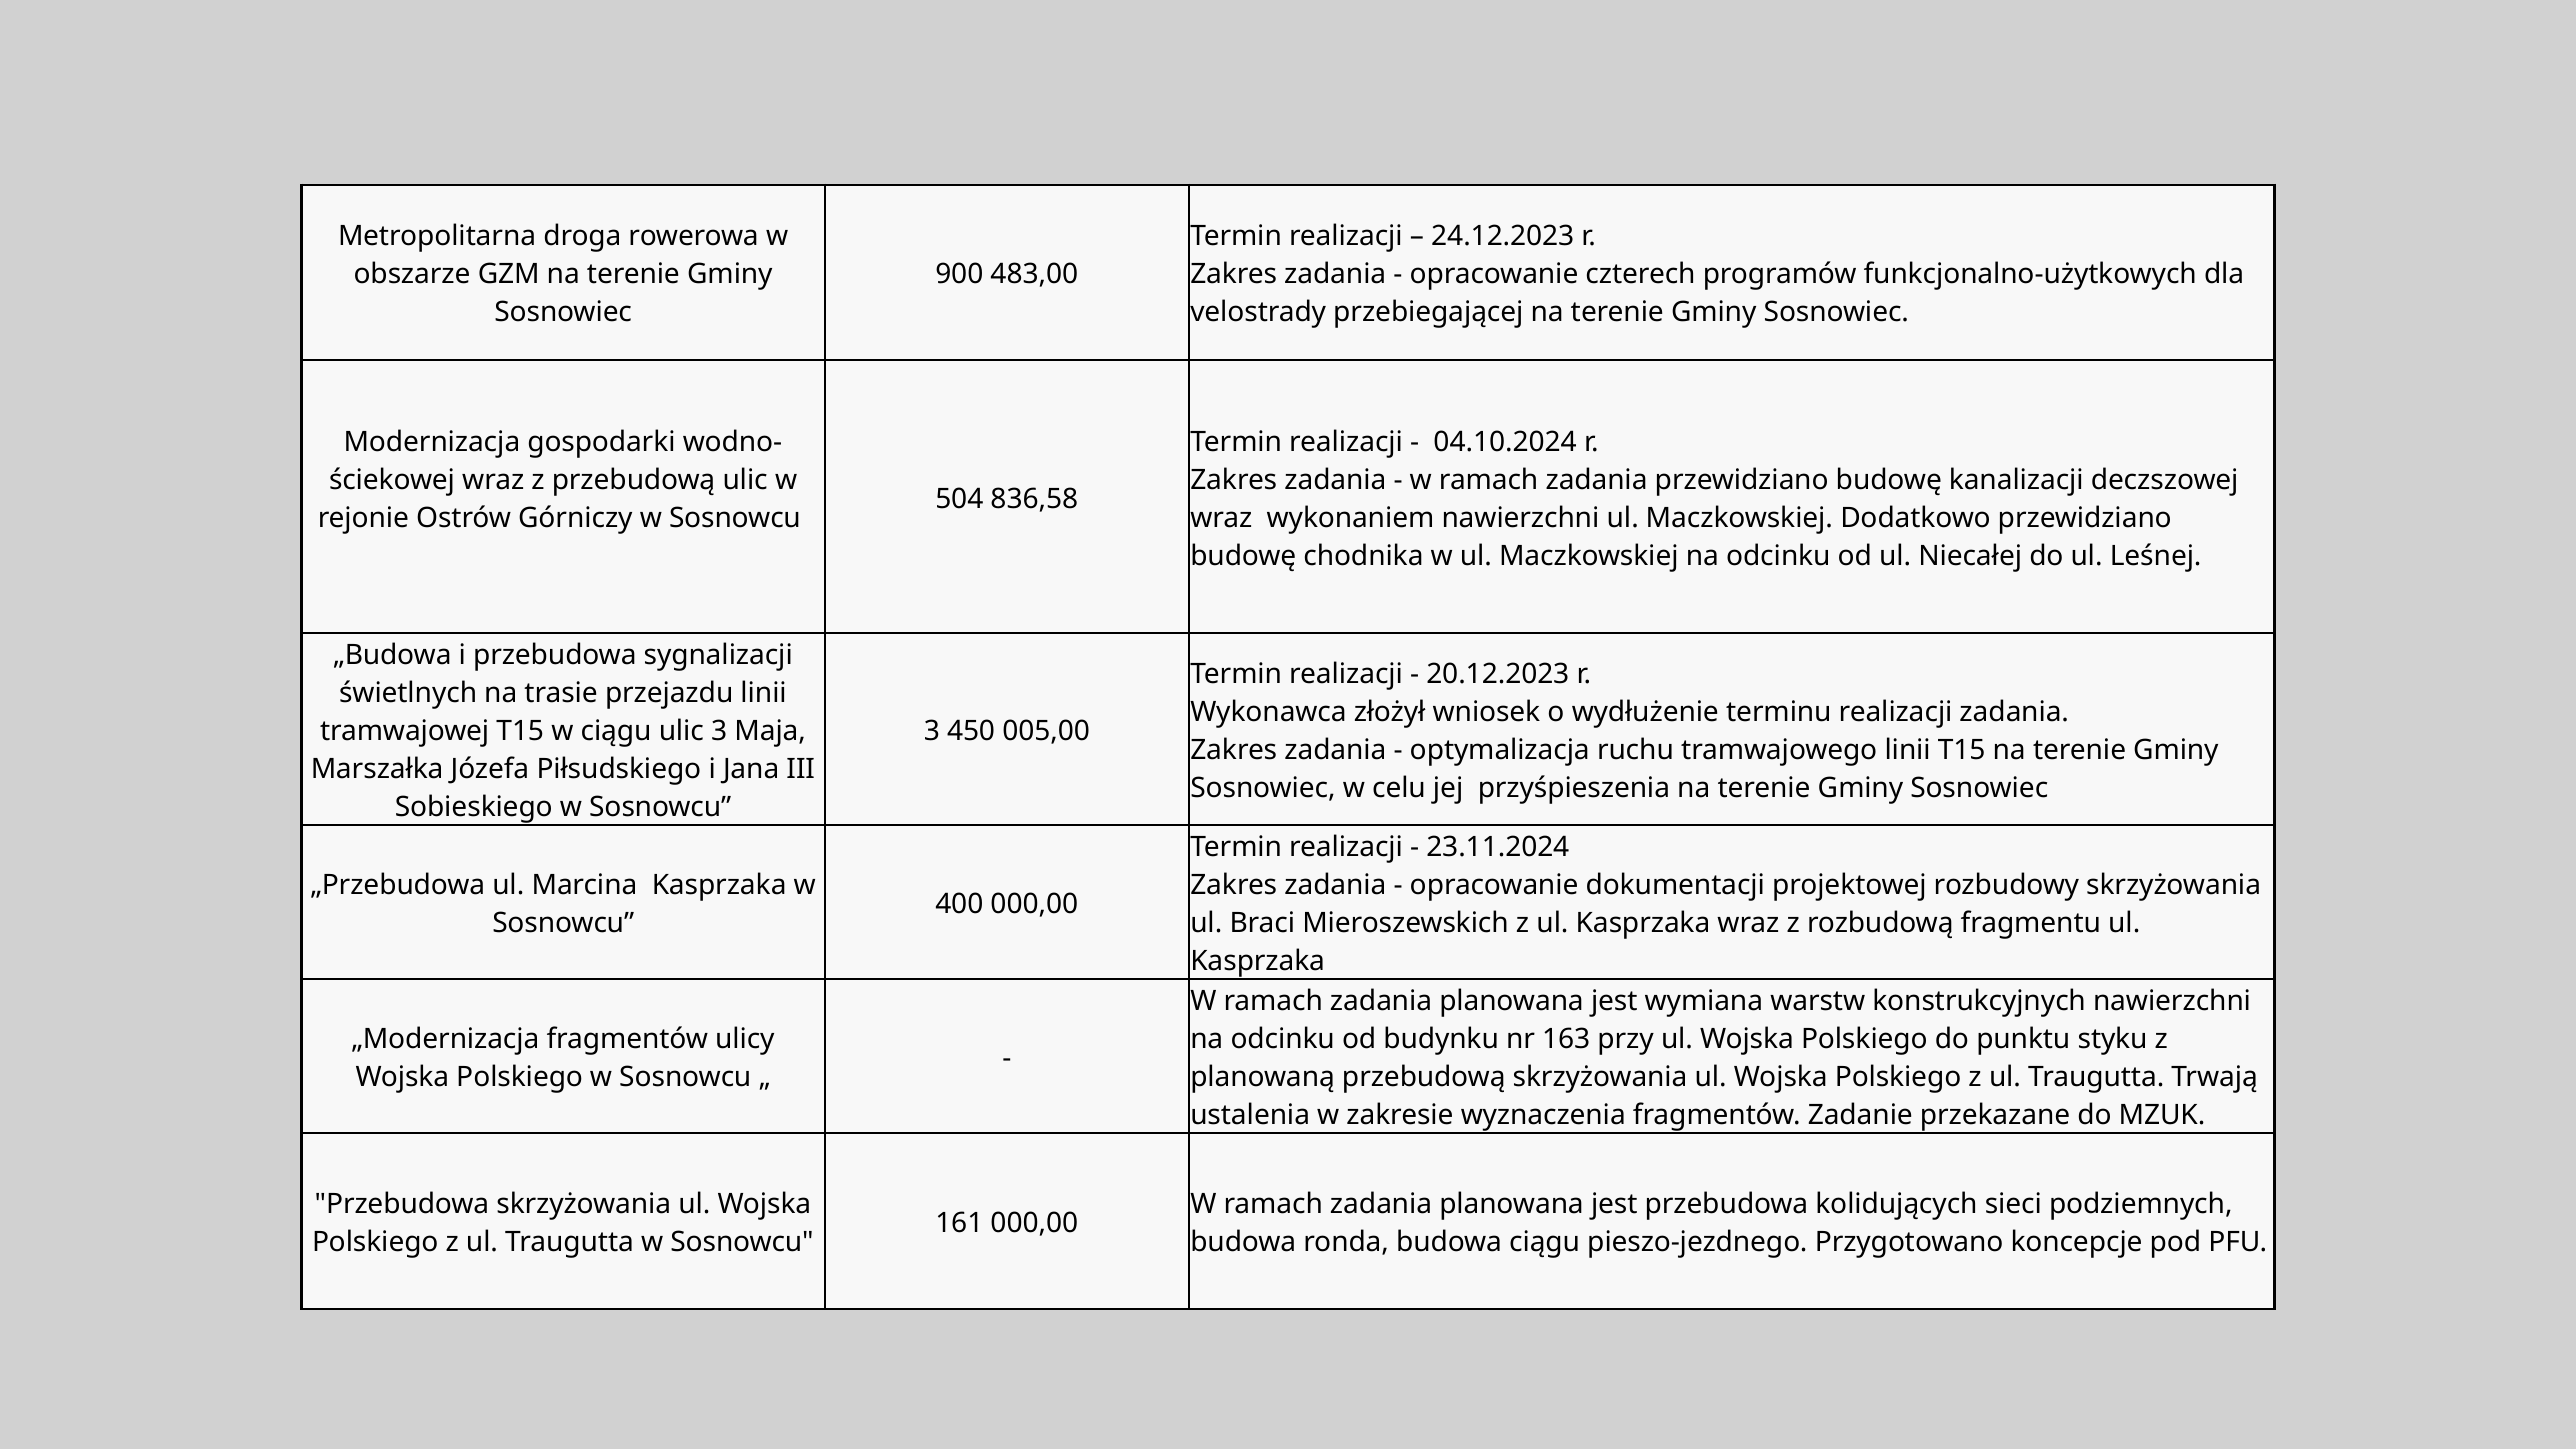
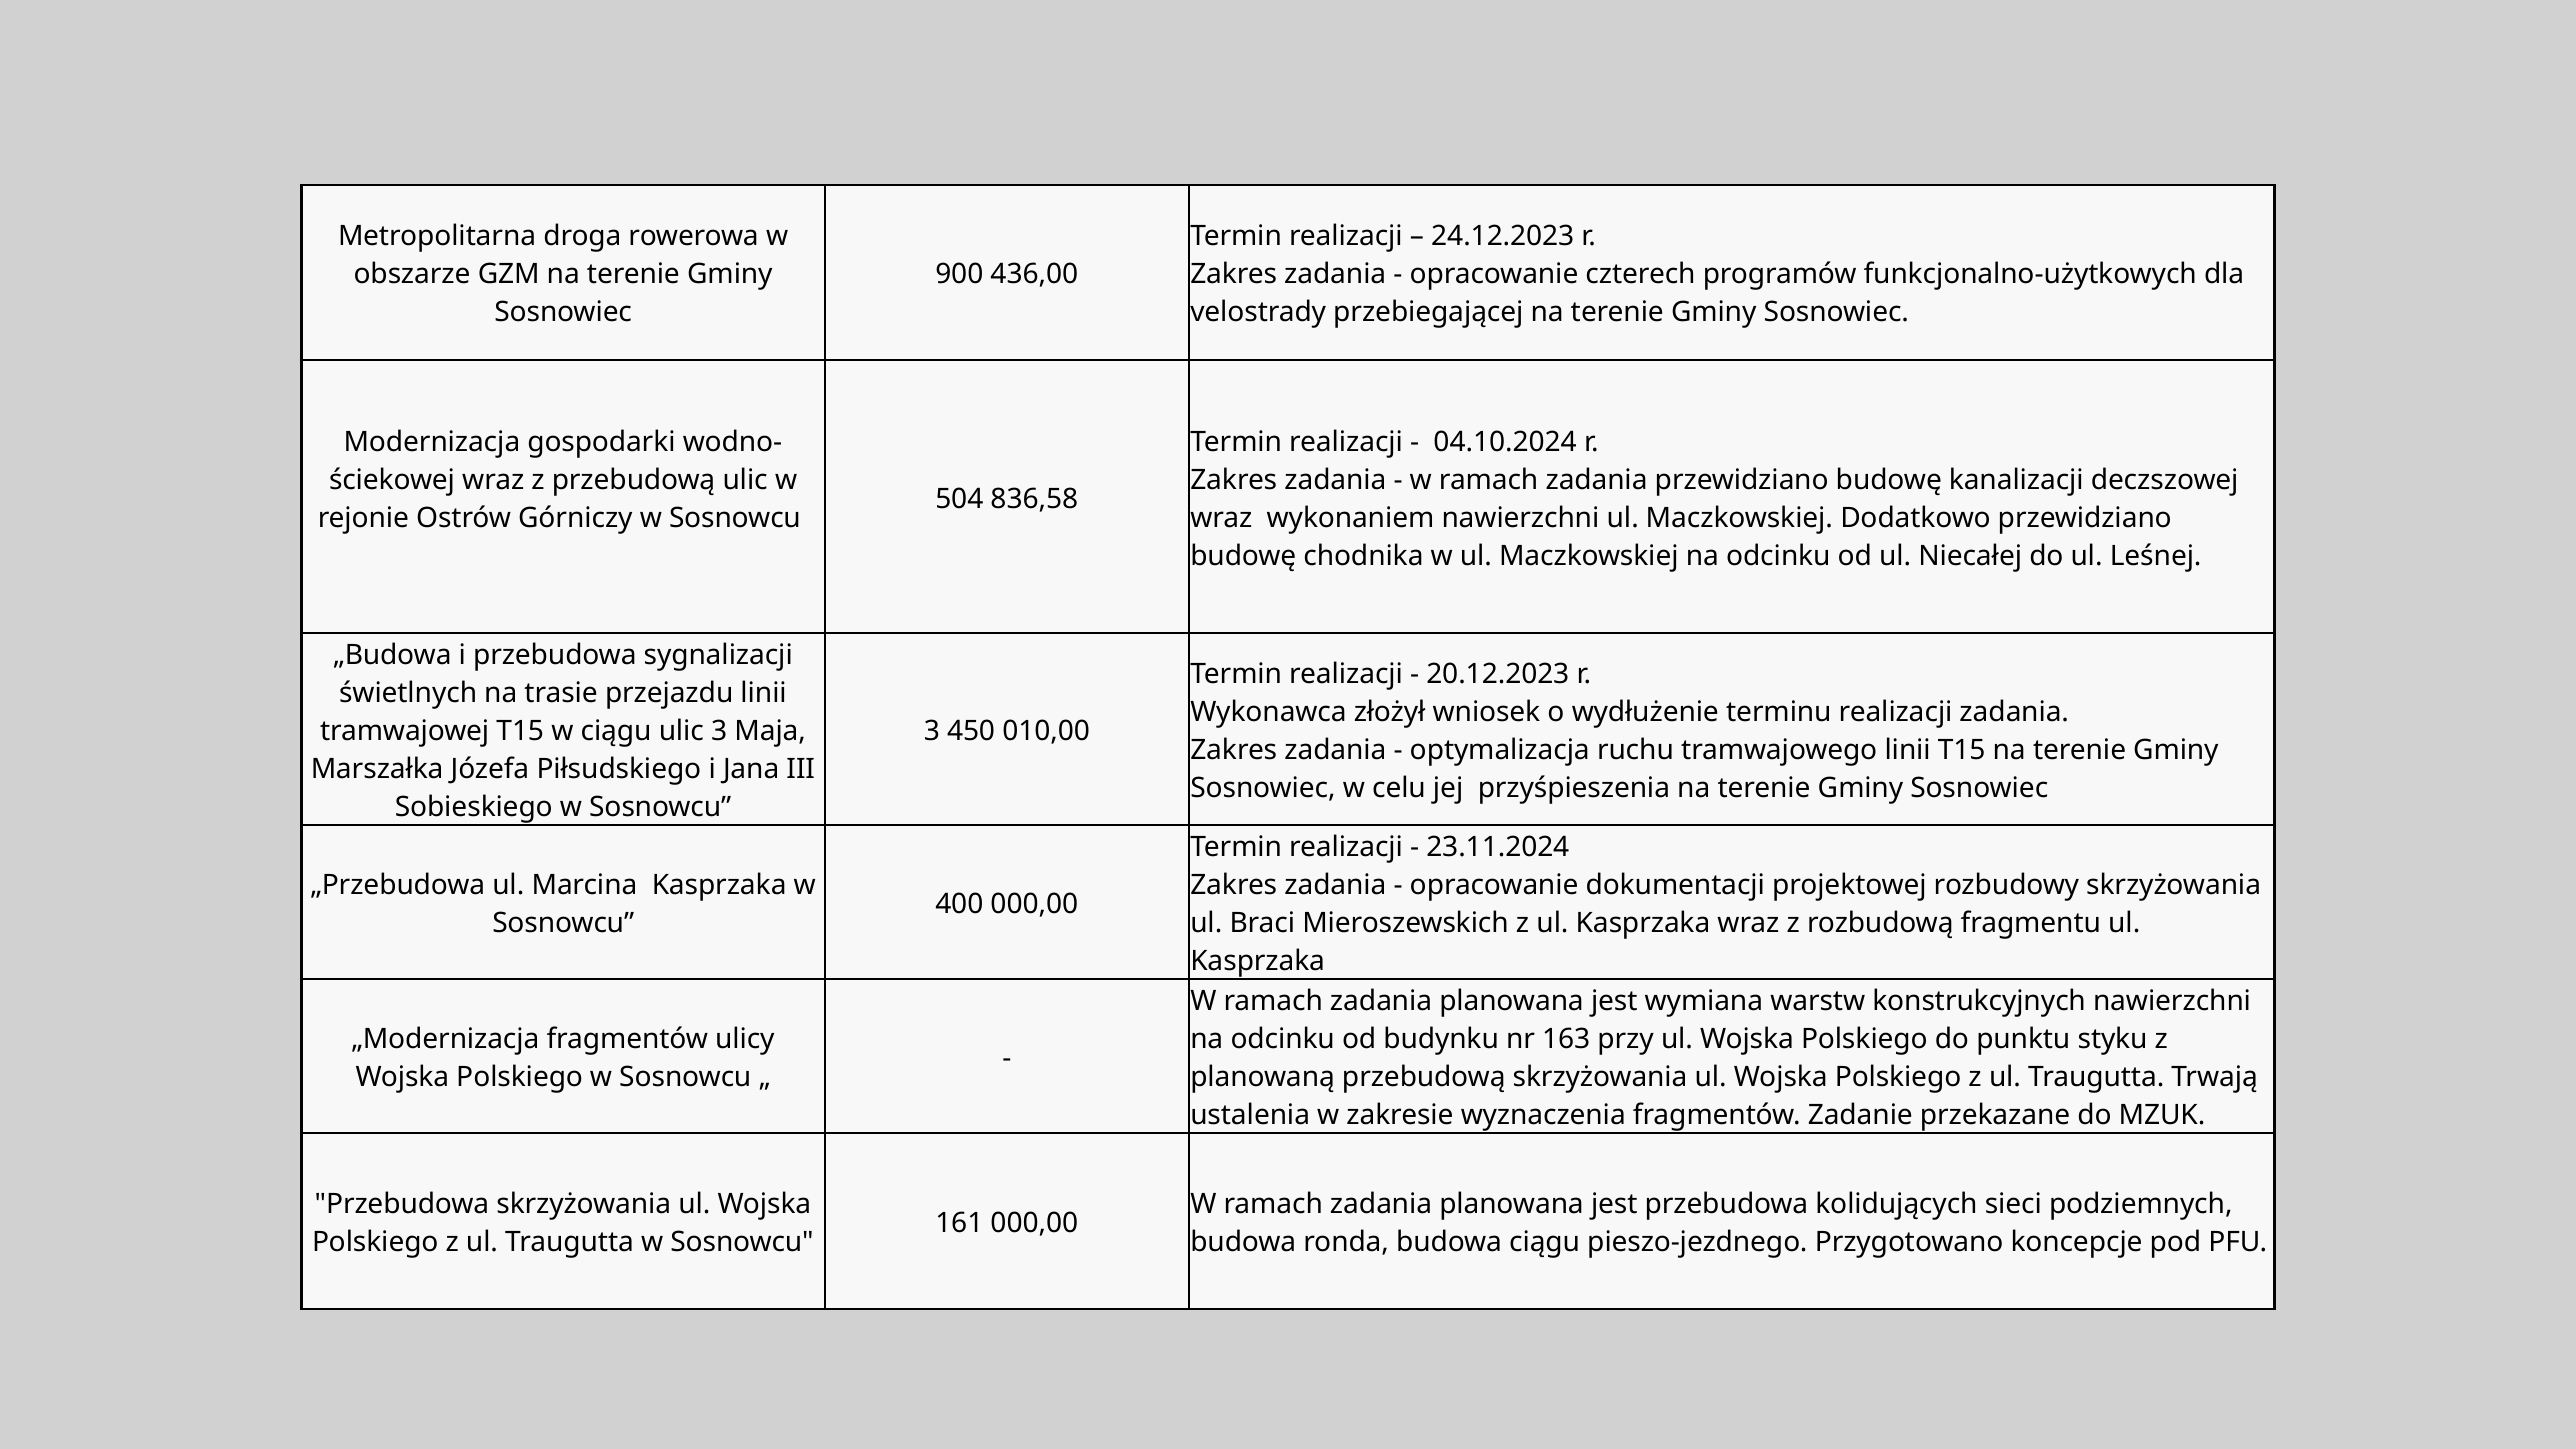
483,00: 483,00 -> 436,00 (1034, 275)
005,00: 005,00 -> 010,00 (1046, 732)
